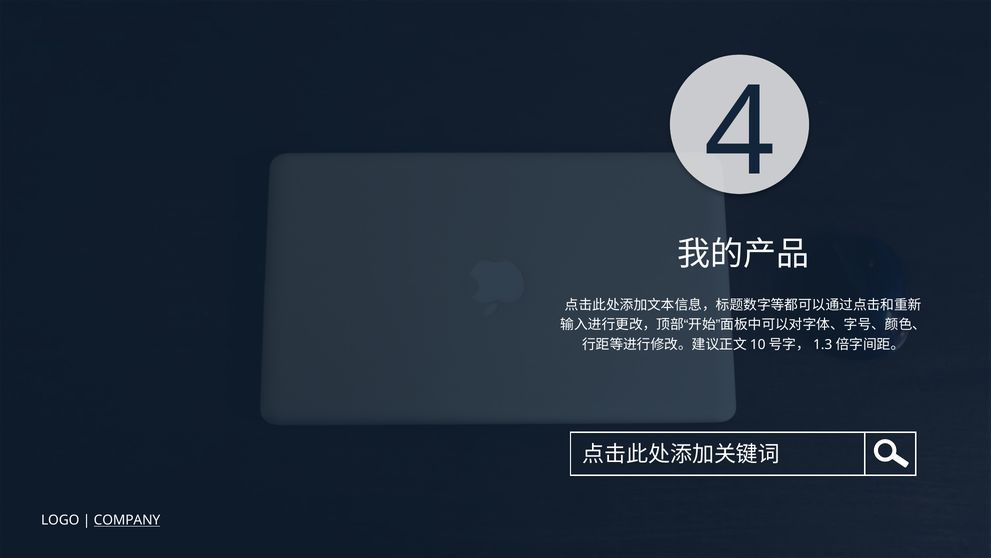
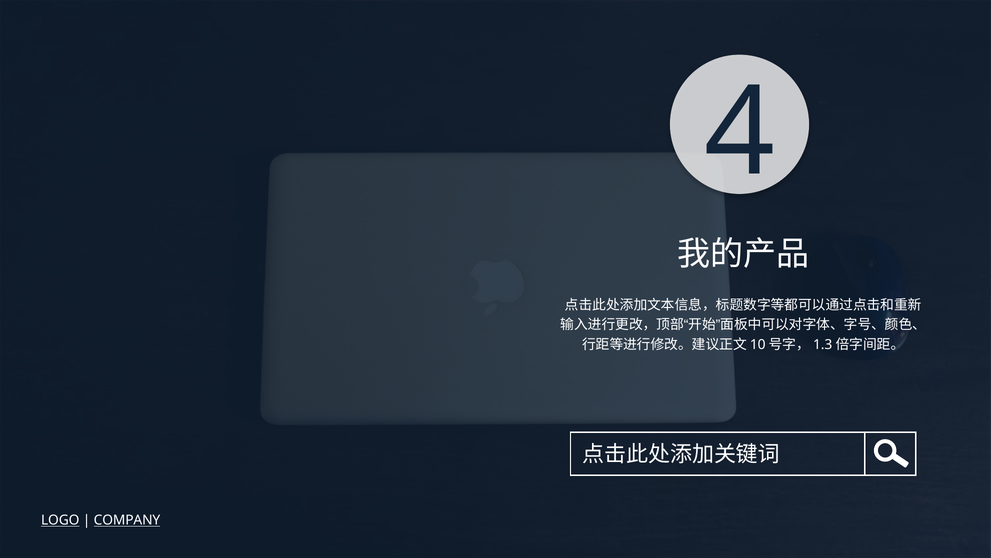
LOGO underline: none -> present (60, 520)
